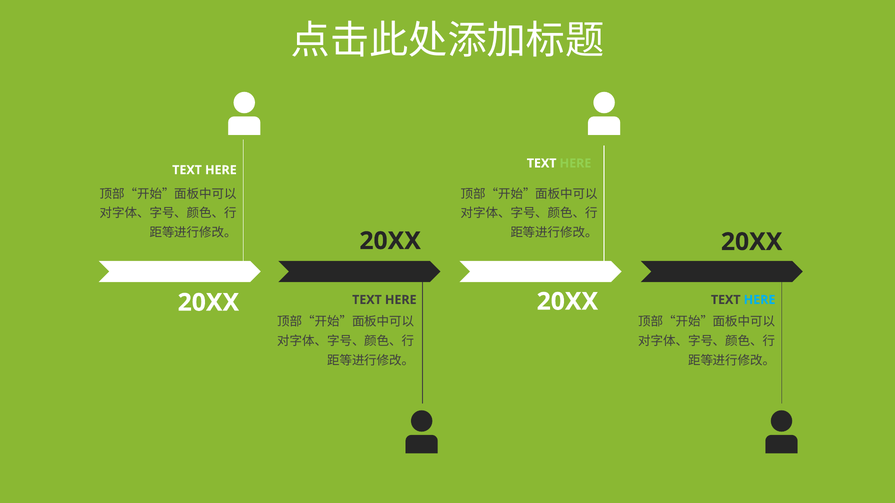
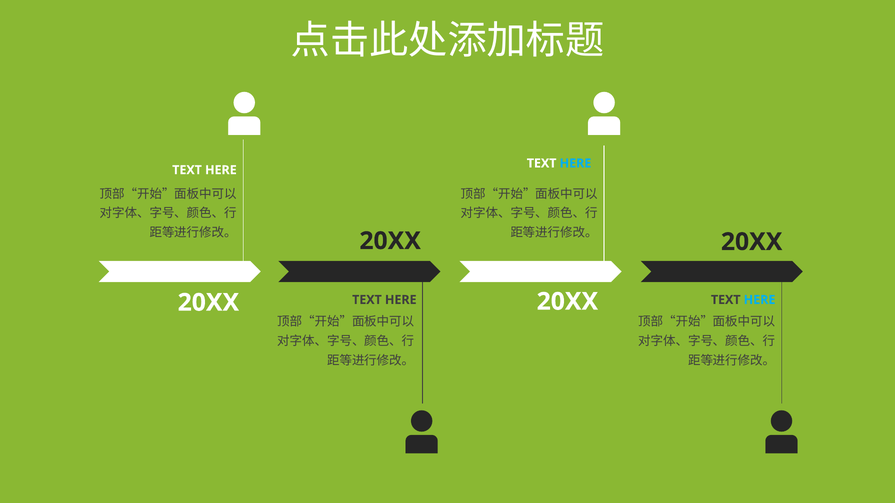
HERE colour: light green -> light blue (575, 163)
